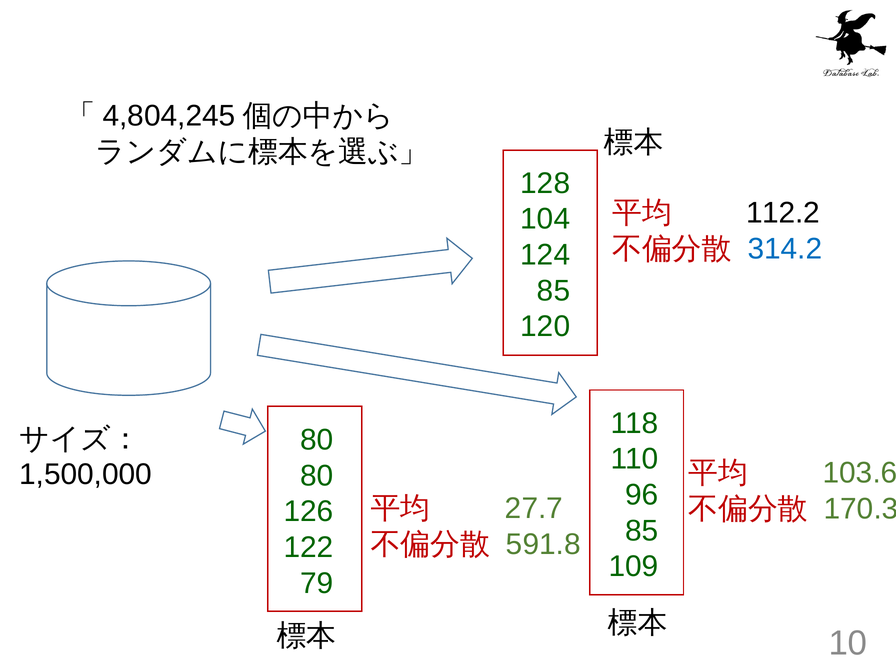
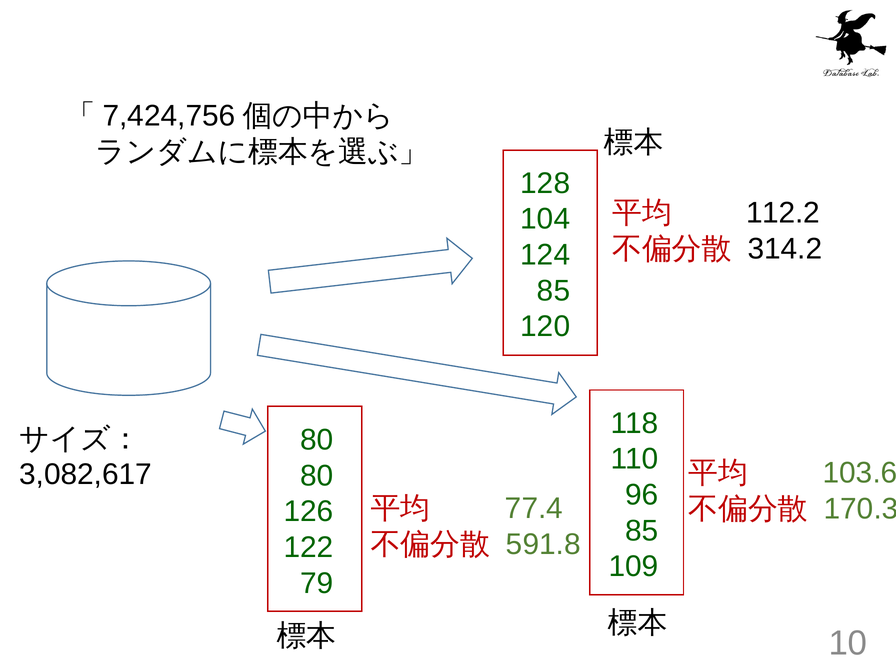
4,804,245: 4,804,245 -> 7,424,756 (169, 116)
314.2 colour: blue -> black (785, 249)
1,500,000: 1,500,000 -> 3,082,617 (86, 475)
27.7: 27.7 -> 77.4 (534, 508)
